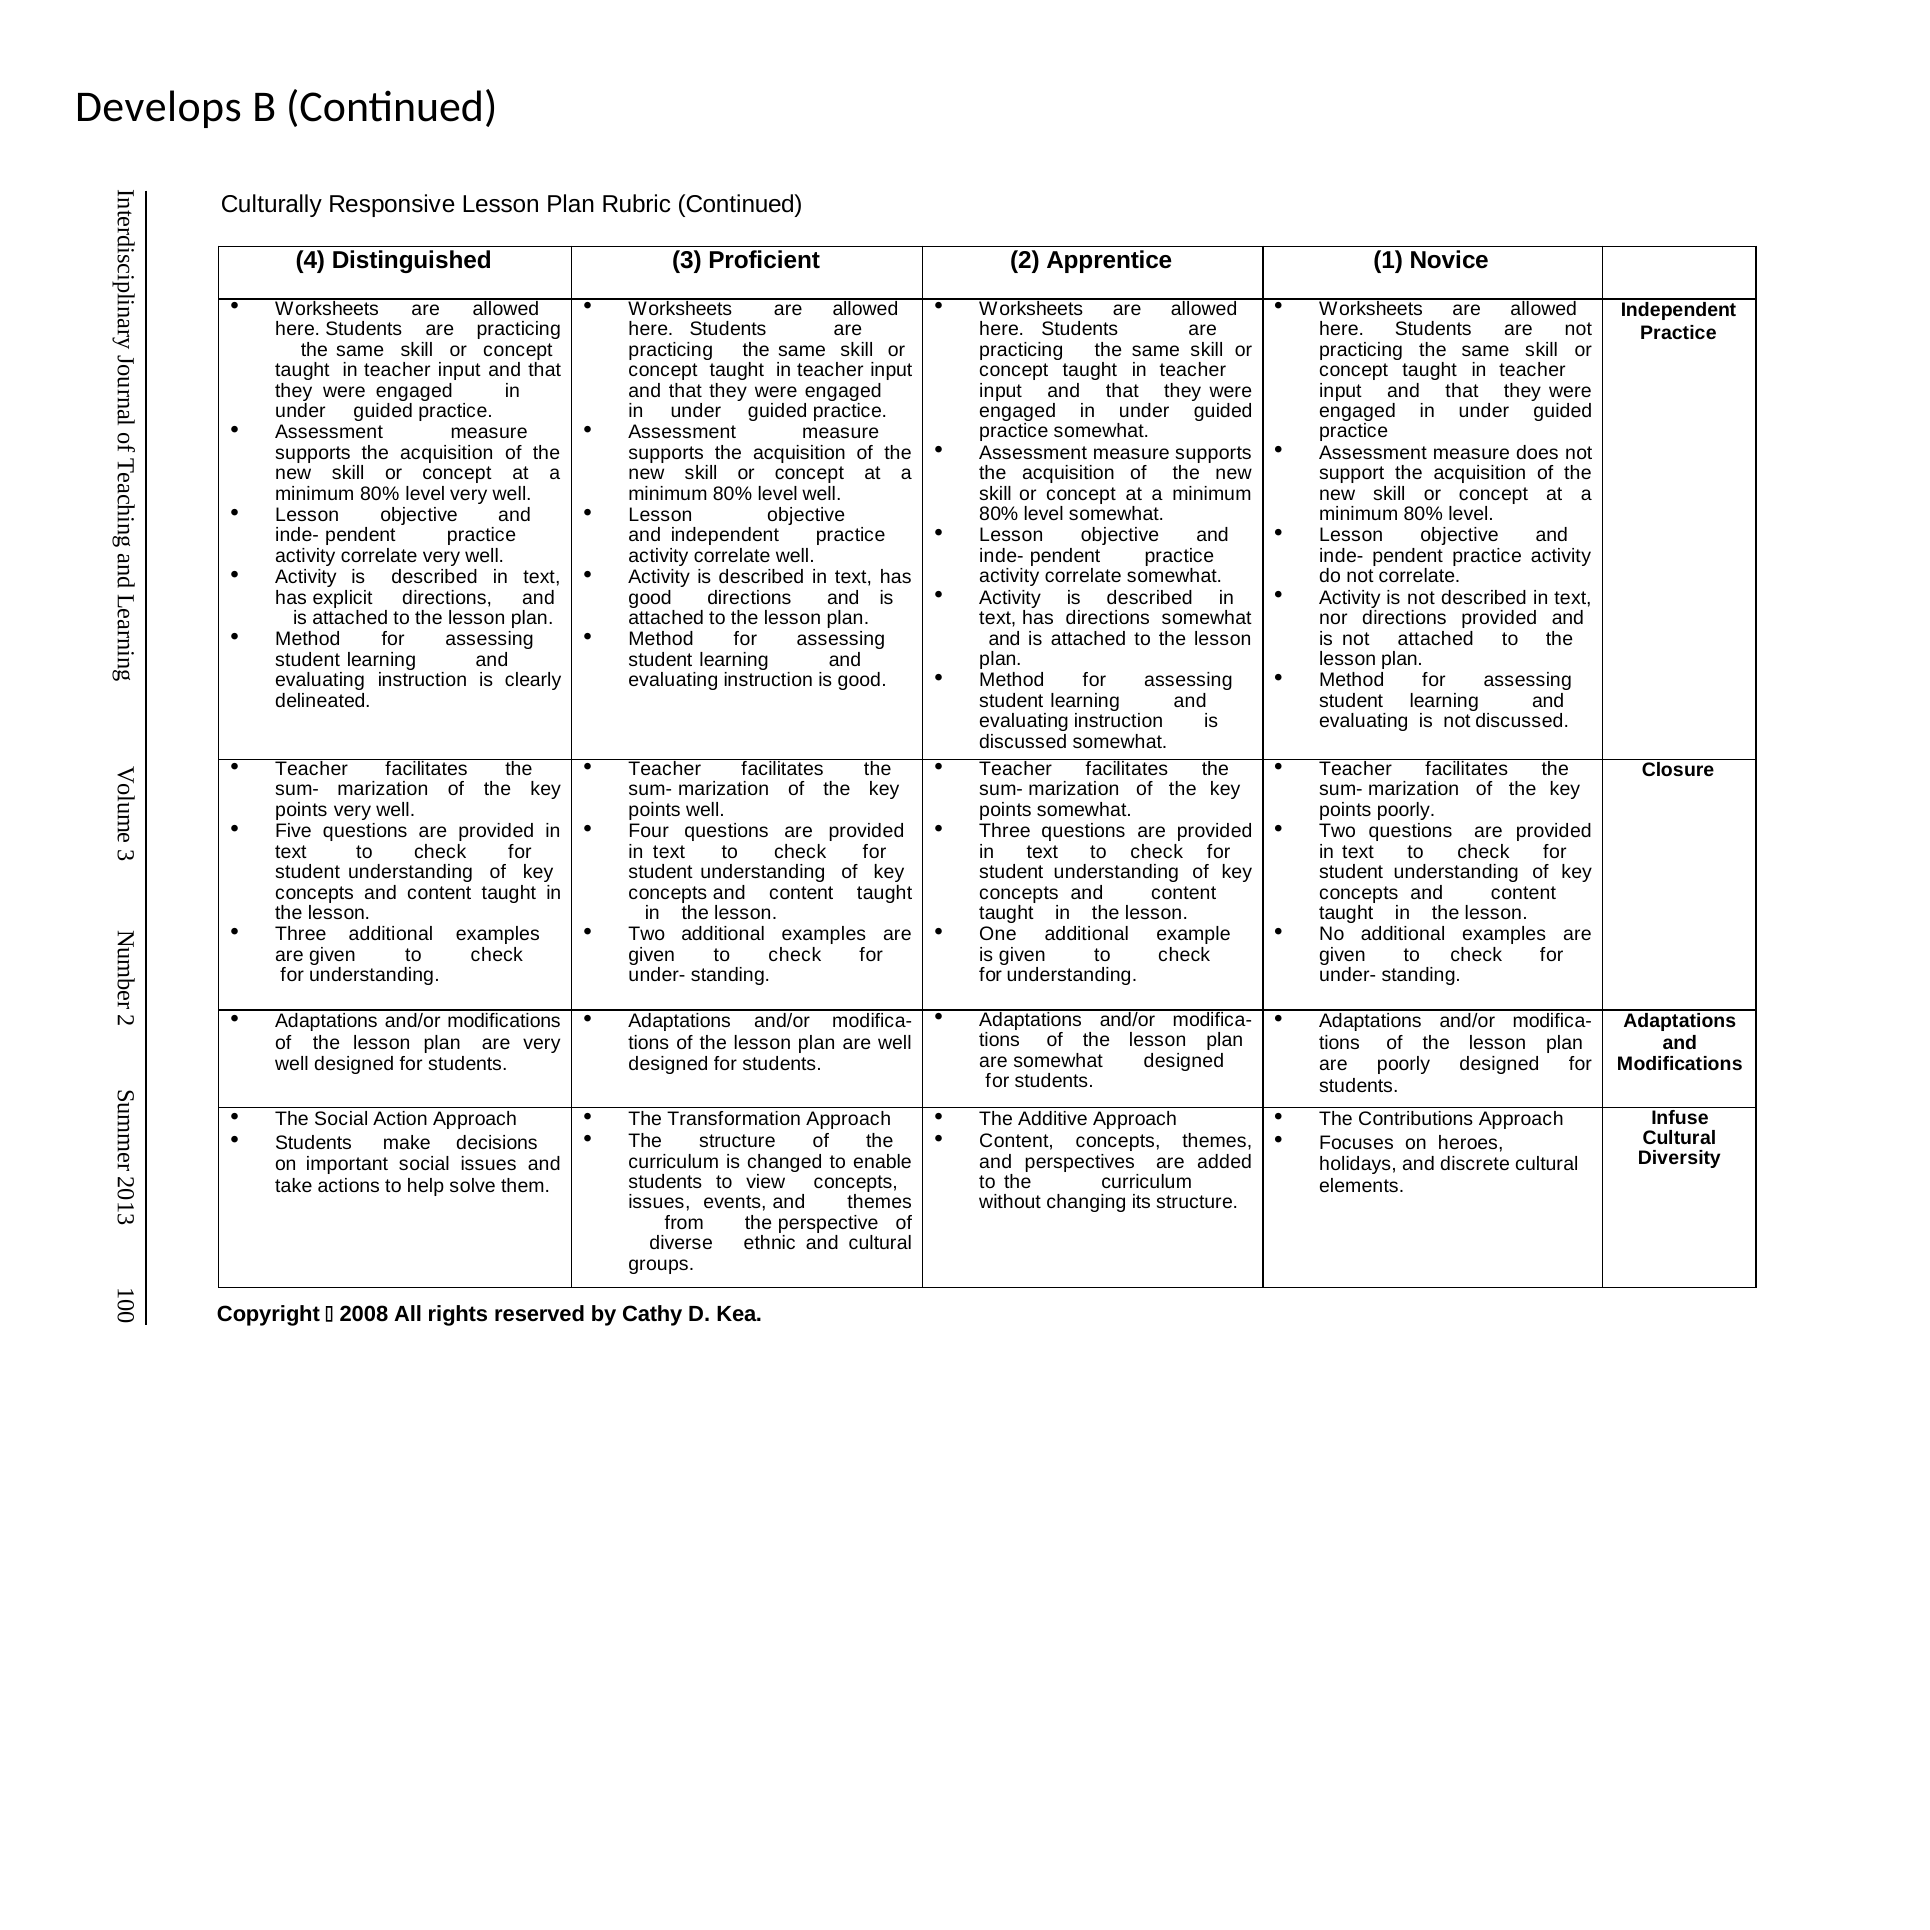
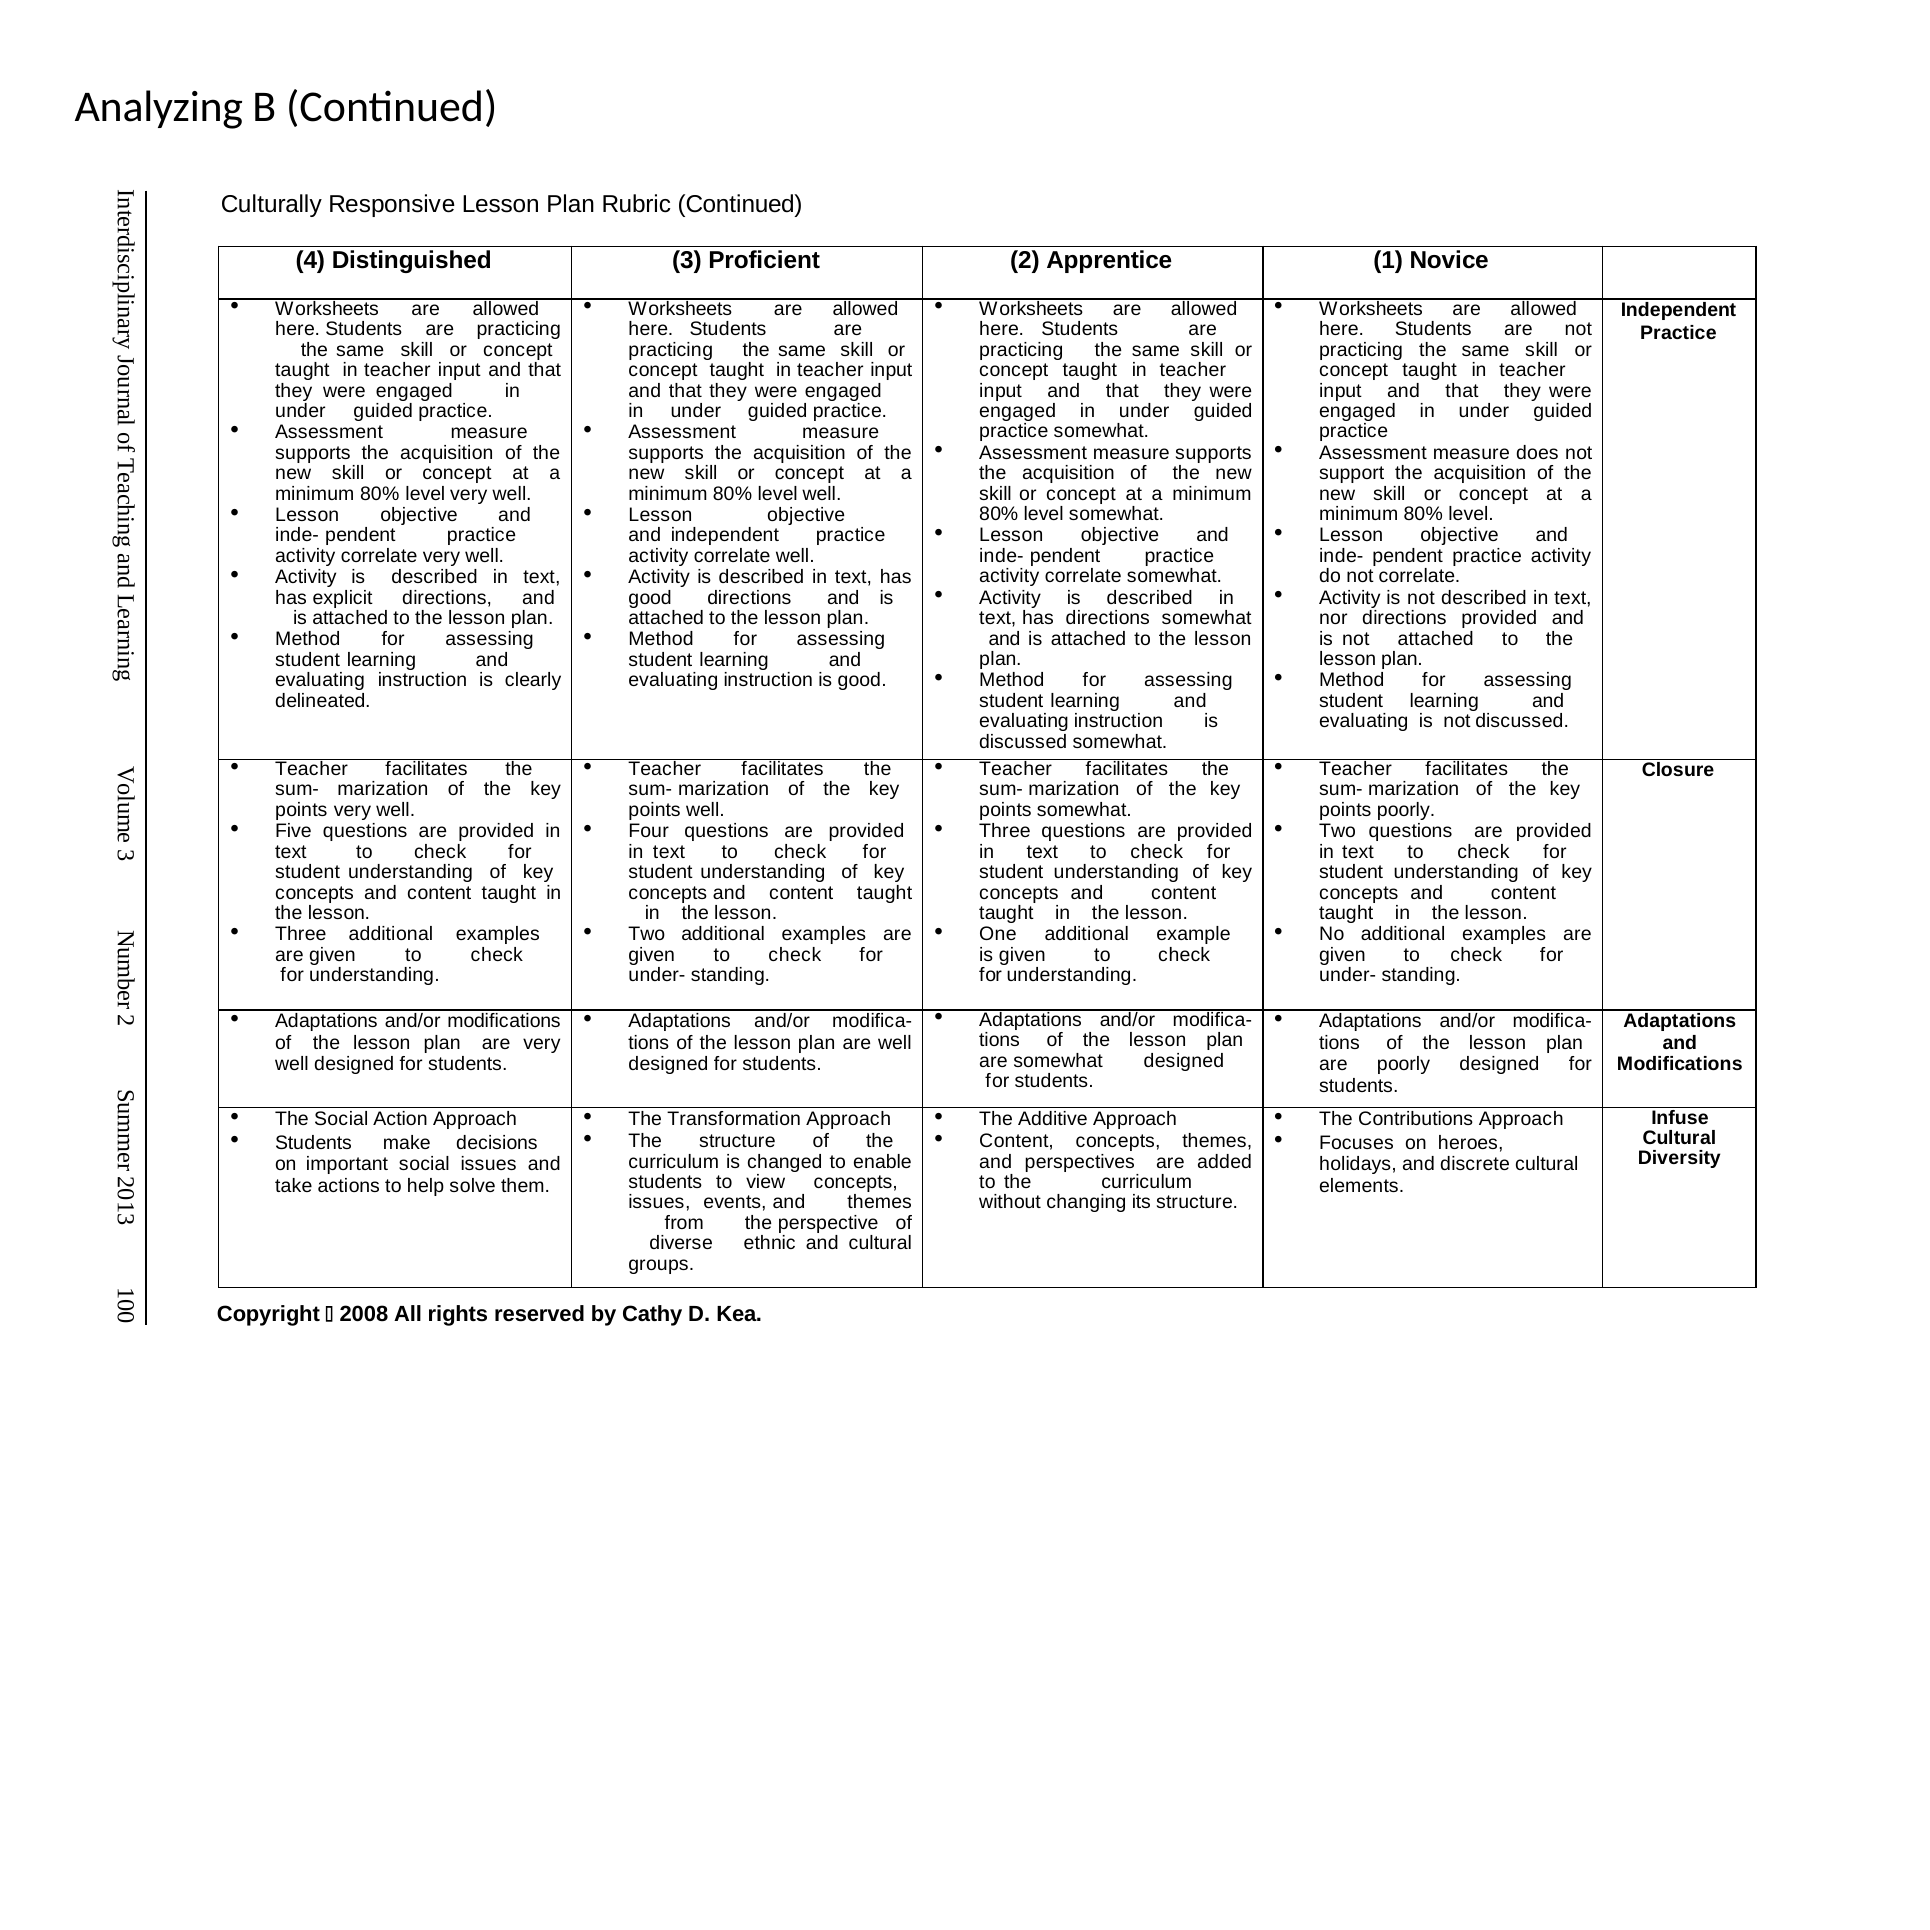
Develops: Develops -> Analyzing (159, 107)
